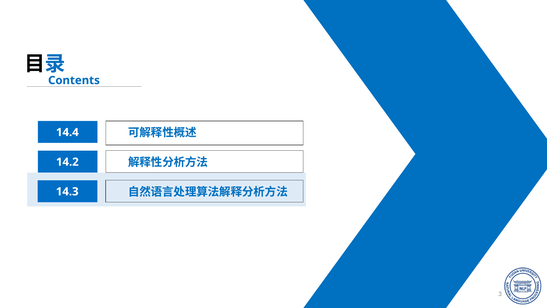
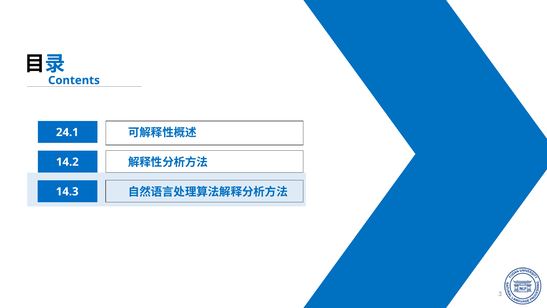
14.4: 14.4 -> 24.1 (67, 132)
